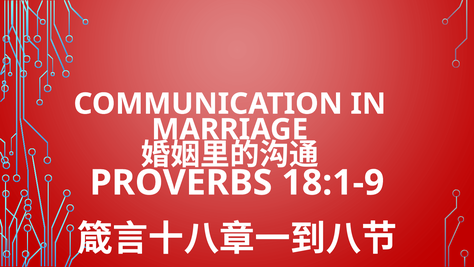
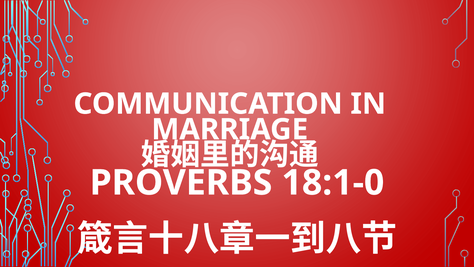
18:1-9: 18:1-9 -> 18:1-0 (333, 183)
